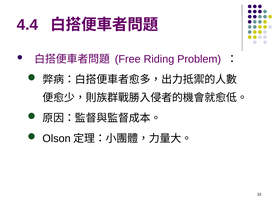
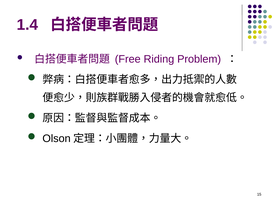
4.4: 4.4 -> 1.4 (27, 25)
